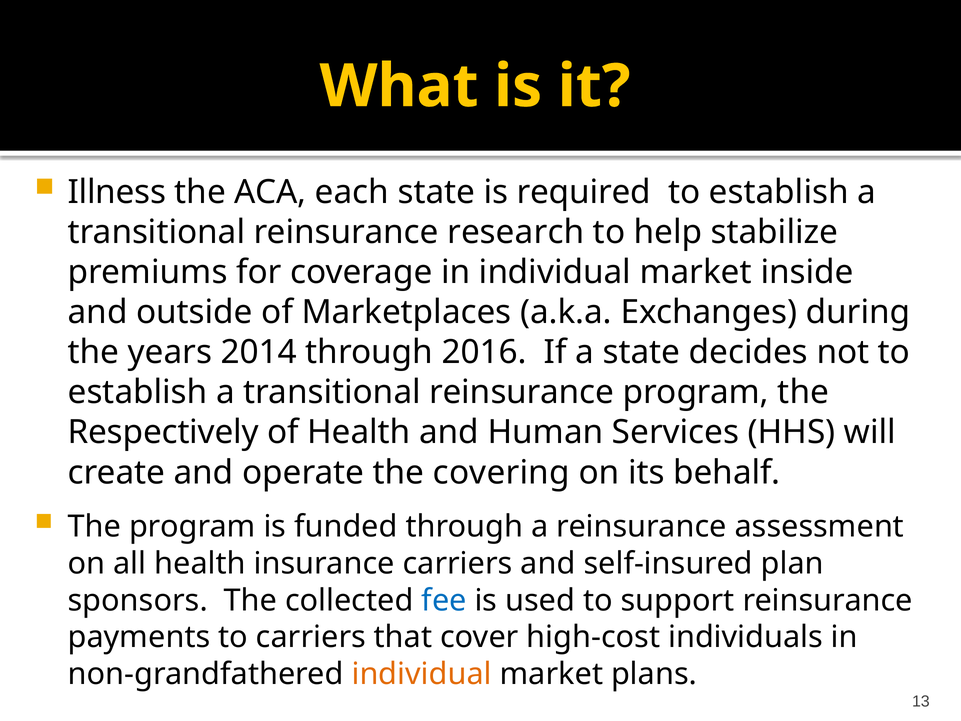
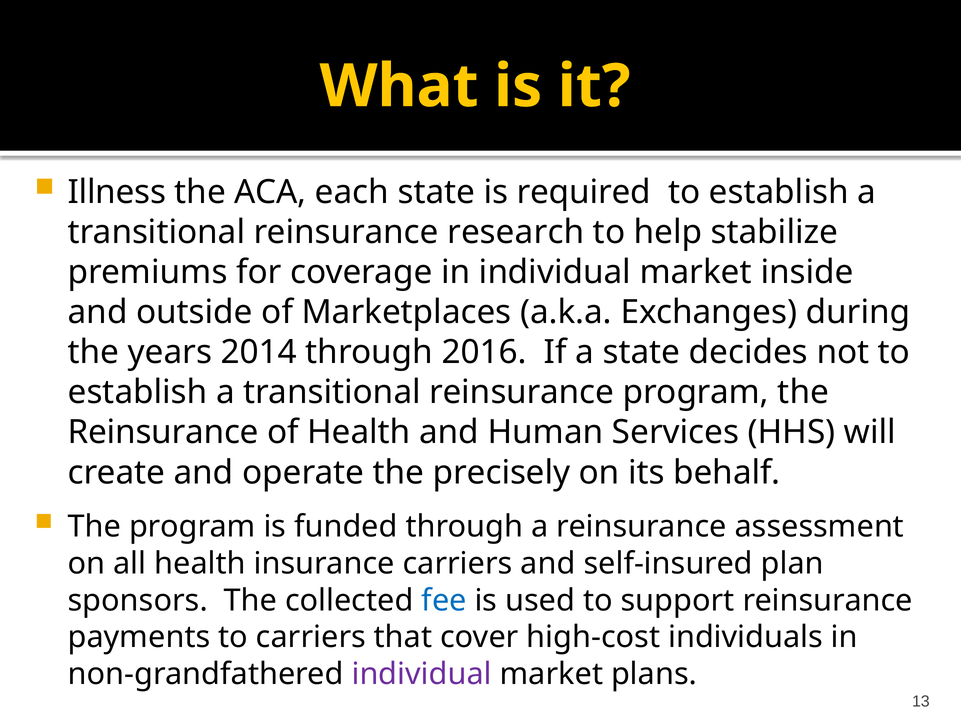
Respectively: Respectively -> Reinsurance (163, 432)
covering: covering -> precisely (501, 472)
individual colour: orange -> purple (422, 674)
